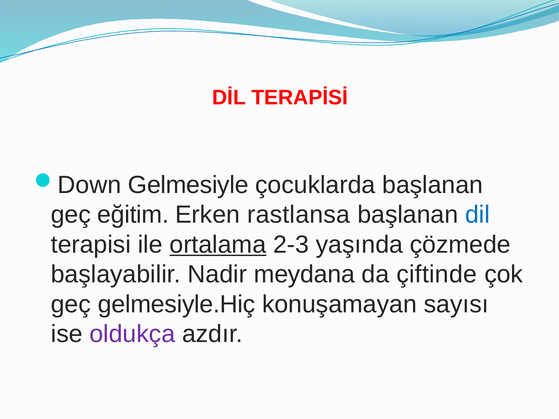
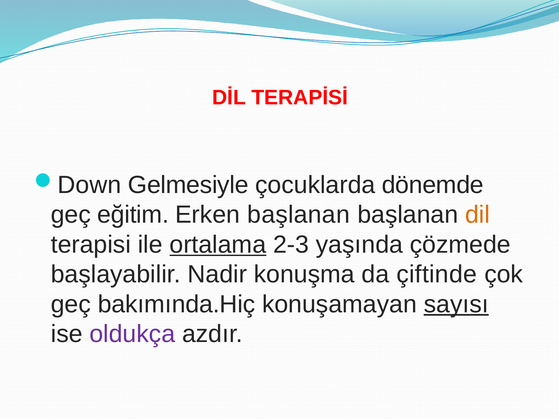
çocuklarda başlanan: başlanan -> dönemde (433, 185)
Erken rastlansa: rastlansa -> başlanan (299, 215)
dil colour: blue -> orange (478, 215)
meydana: meydana -> konuşma (304, 275)
gelmesiyle.Hiç: gelmesiyle.Hiç -> bakımında.Hiç (177, 304)
sayısı underline: none -> present (456, 304)
